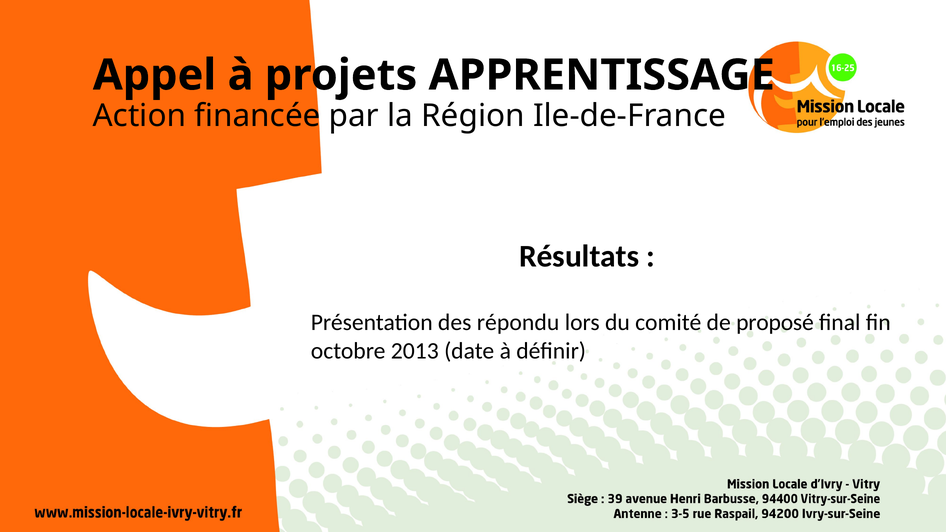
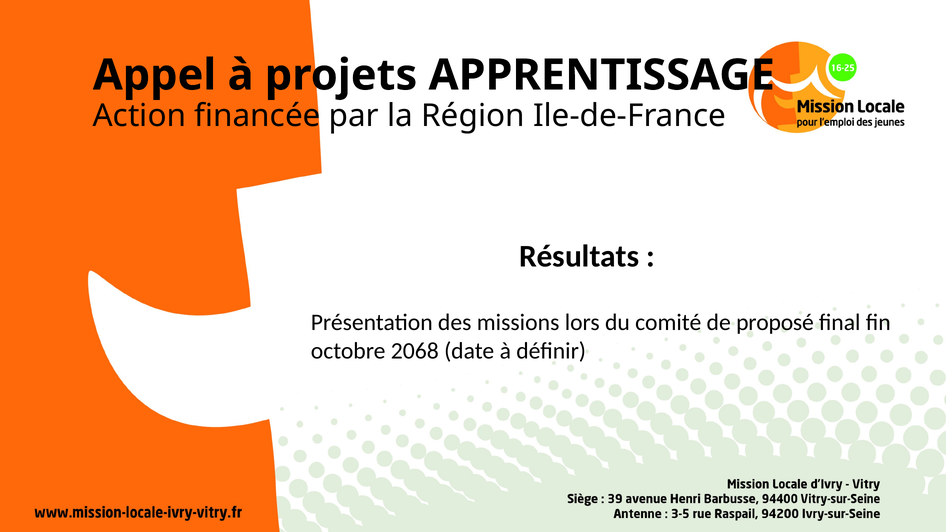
répondu: répondu -> missions (518, 323)
2013: 2013 -> 2068 (415, 351)
